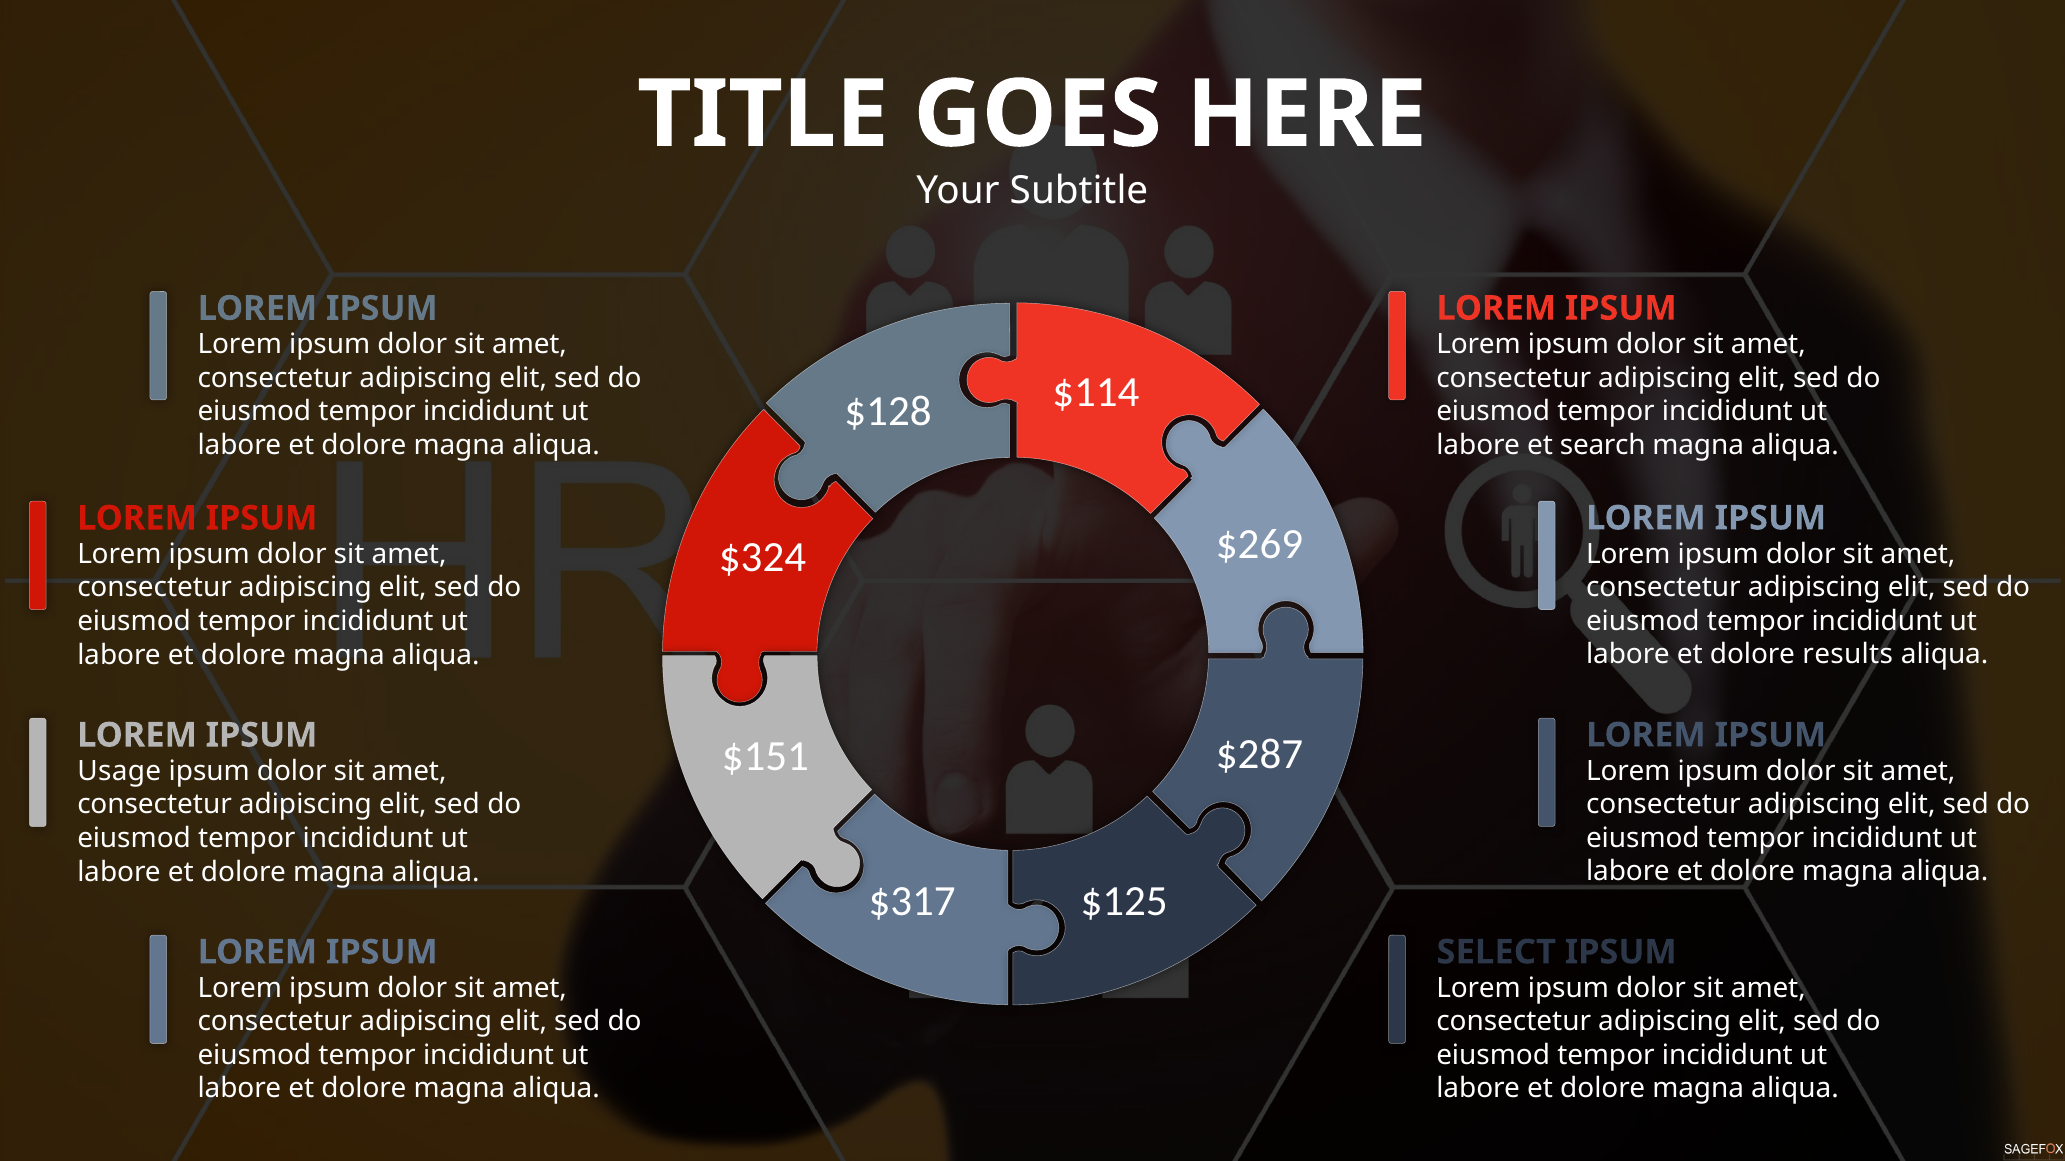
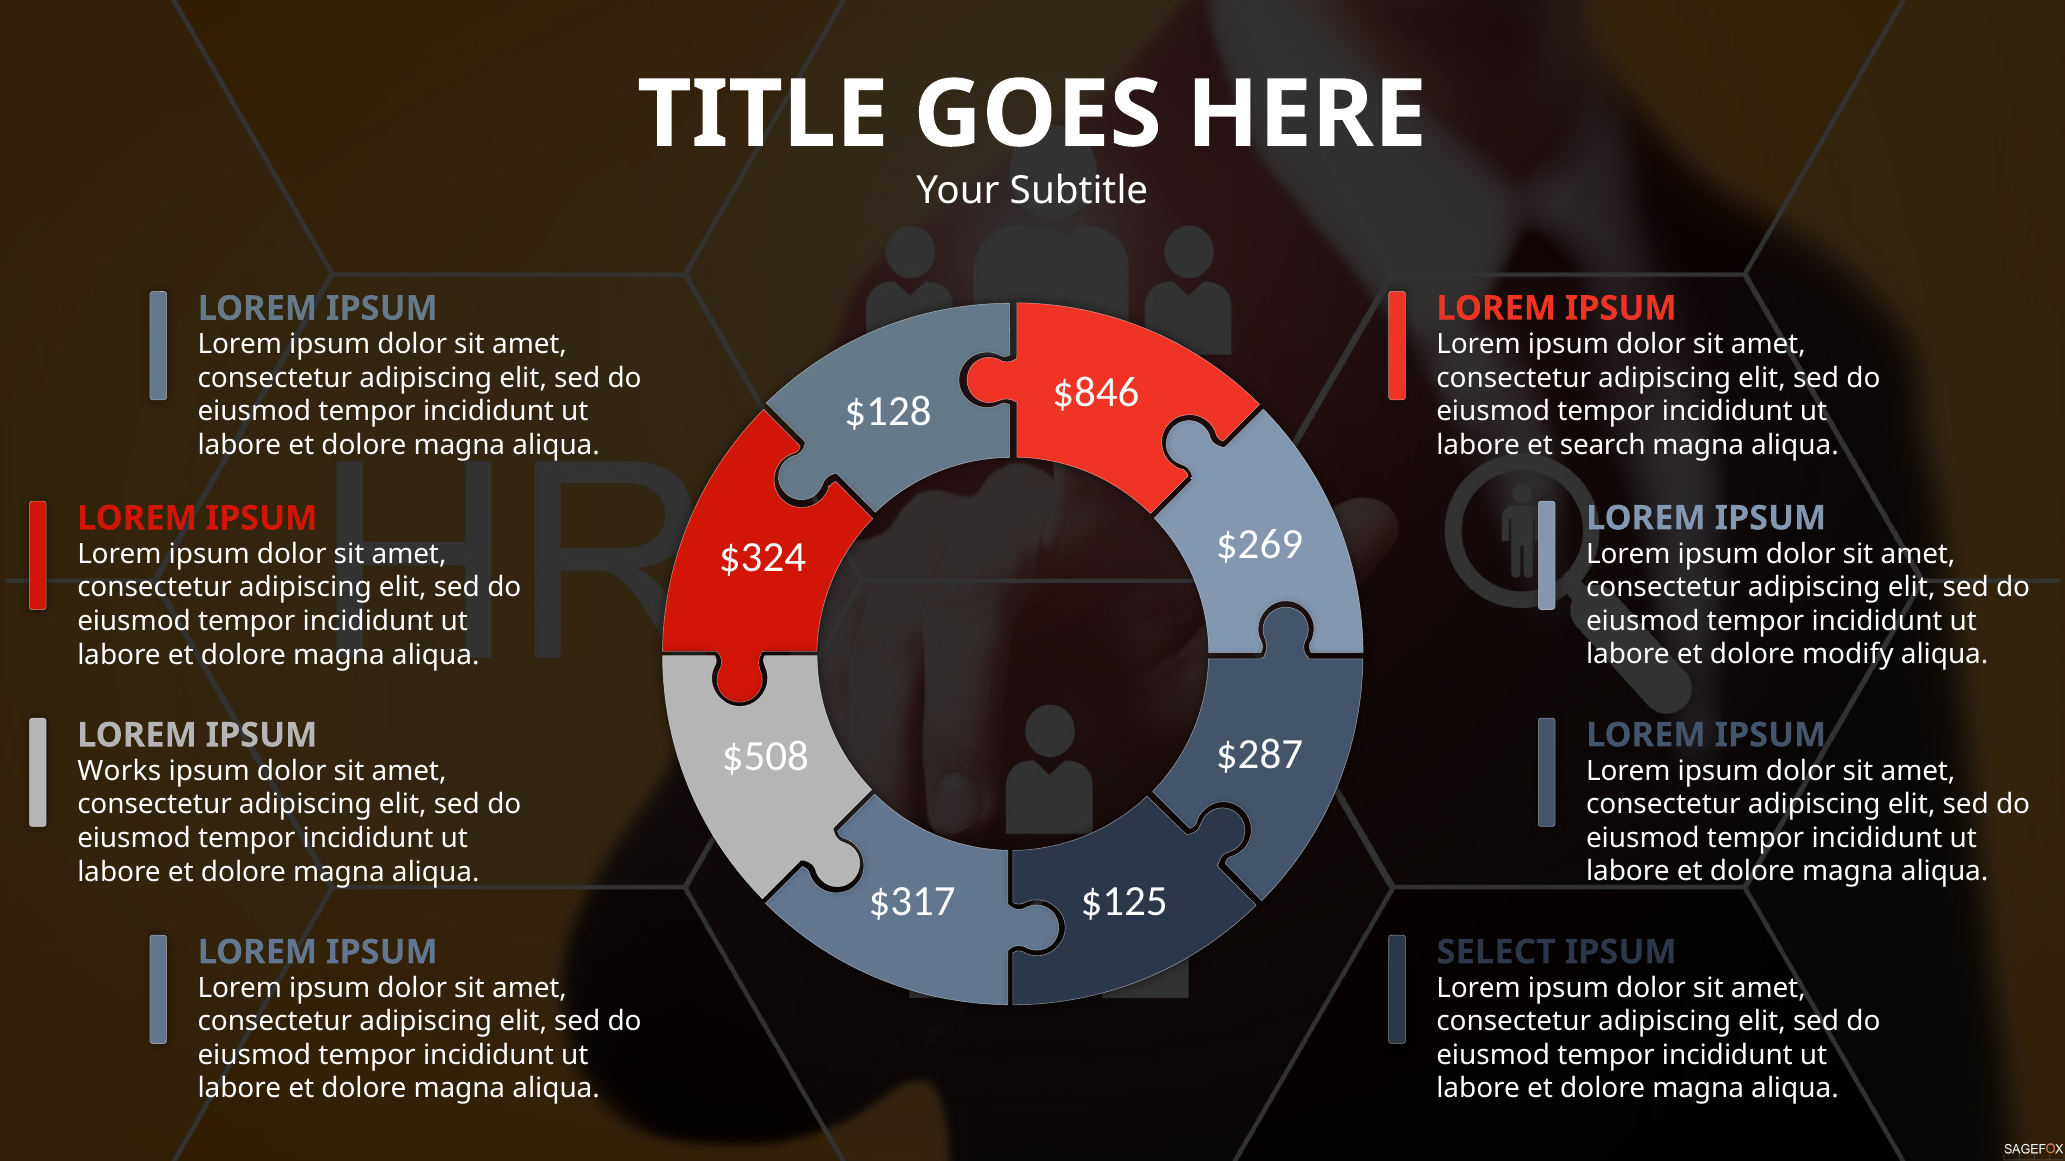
$114: $114 -> $846 (1096, 393)
results: results -> modify (1848, 655)
$151: $151 -> $508 (765, 757)
Usage: Usage -> Works (119, 771)
